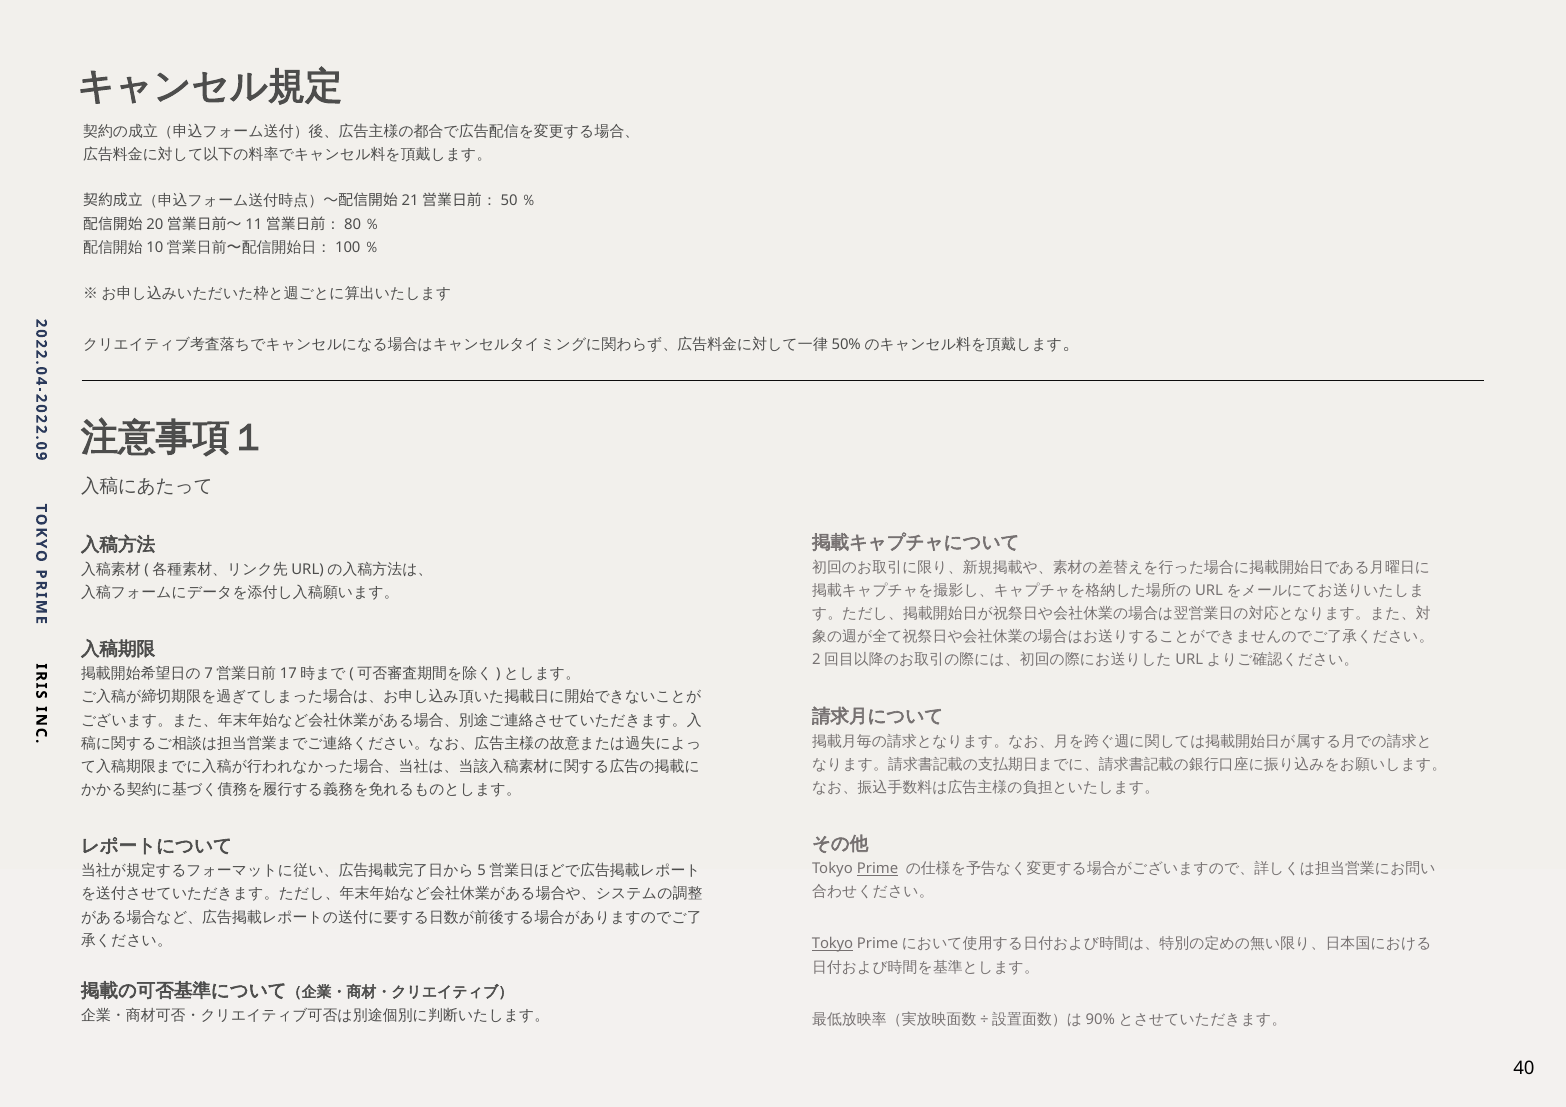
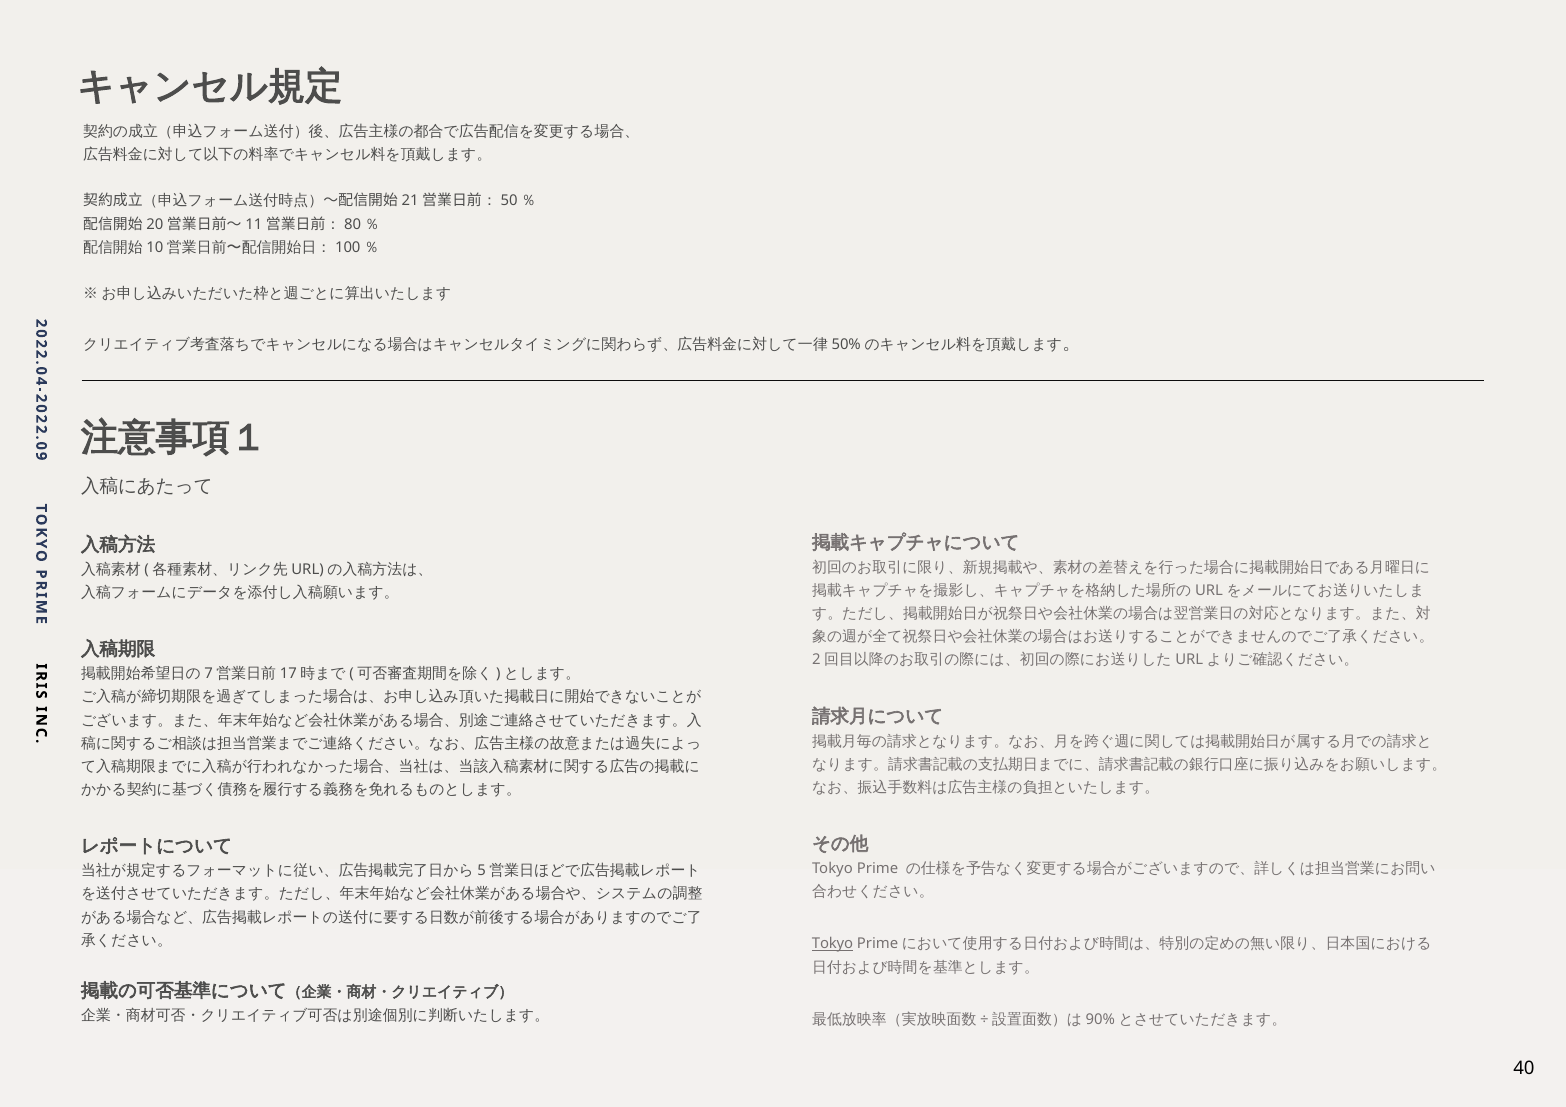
Prime underline: present -> none (878, 869)
